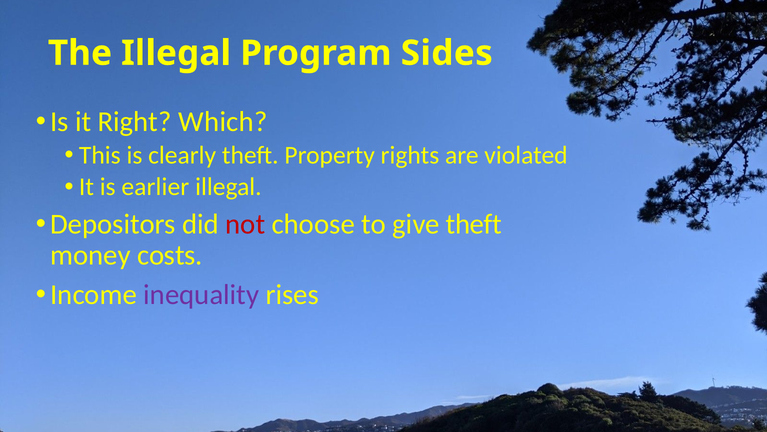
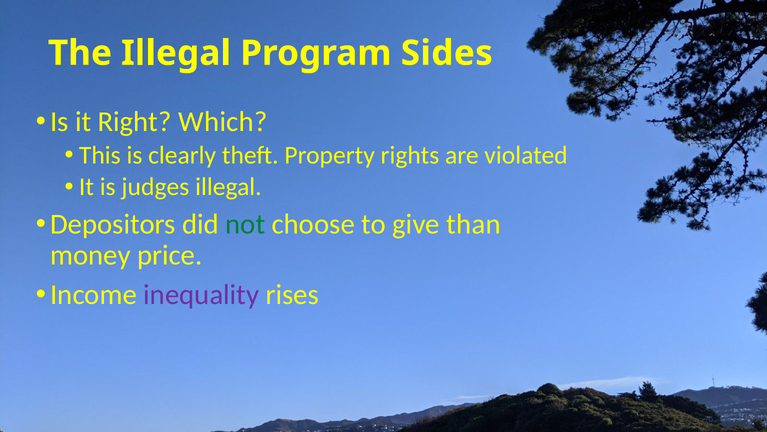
earlier: earlier -> judges (155, 187)
not colour: red -> green (245, 224)
give theft: theft -> than (474, 224)
costs: costs -> price (170, 255)
